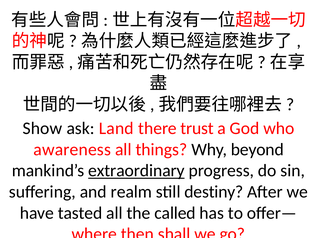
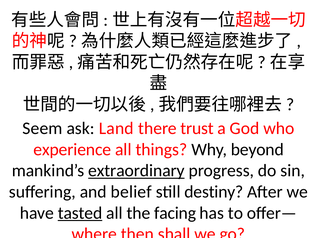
Show: Show -> Seem (42, 128)
awareness: awareness -> experience (72, 149)
realm: realm -> belief (131, 192)
tasted underline: none -> present (80, 213)
called: called -> facing (175, 213)
